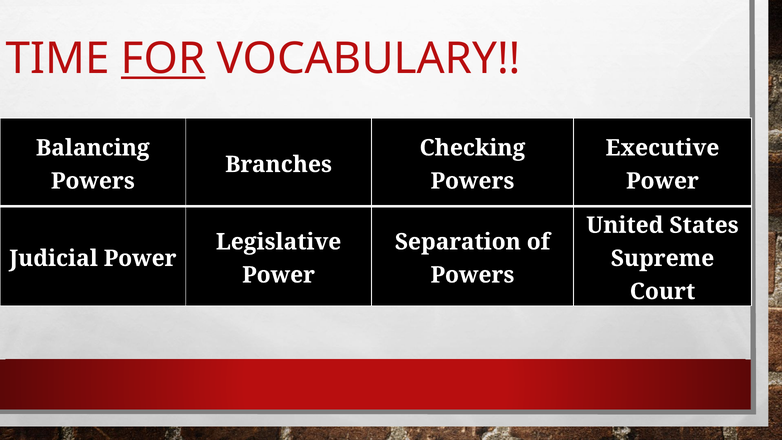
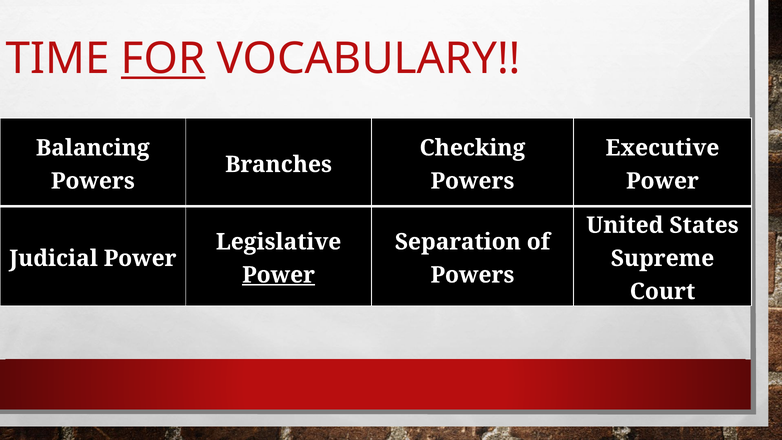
Power underline: none -> present (279, 275)
